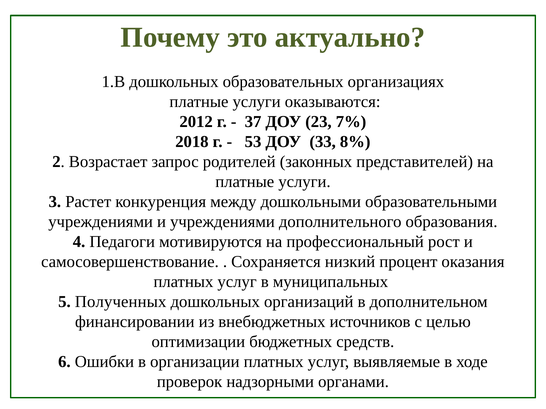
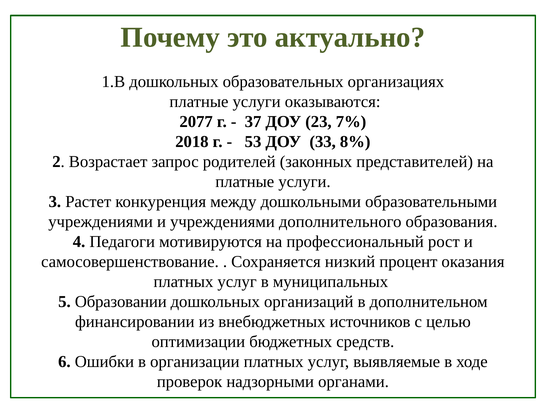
2012: 2012 -> 2077 (196, 122)
Полученных: Полученных -> Образовании (121, 302)
